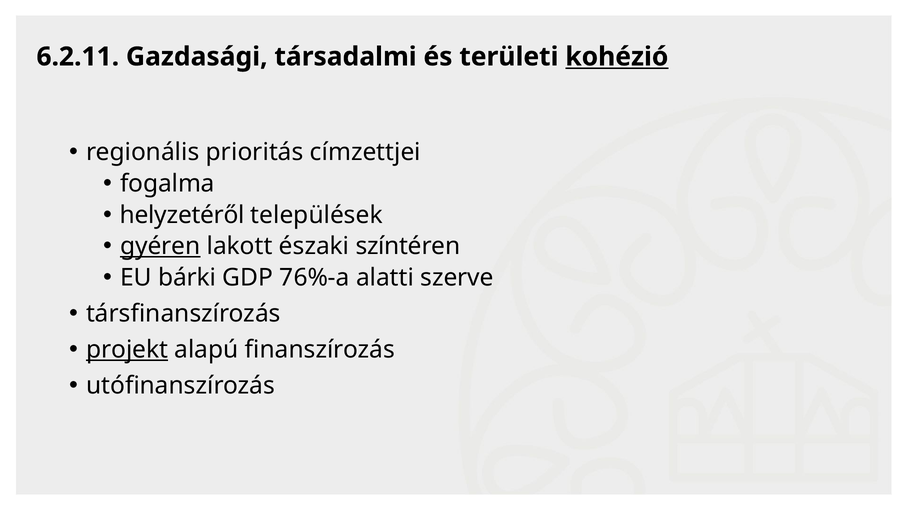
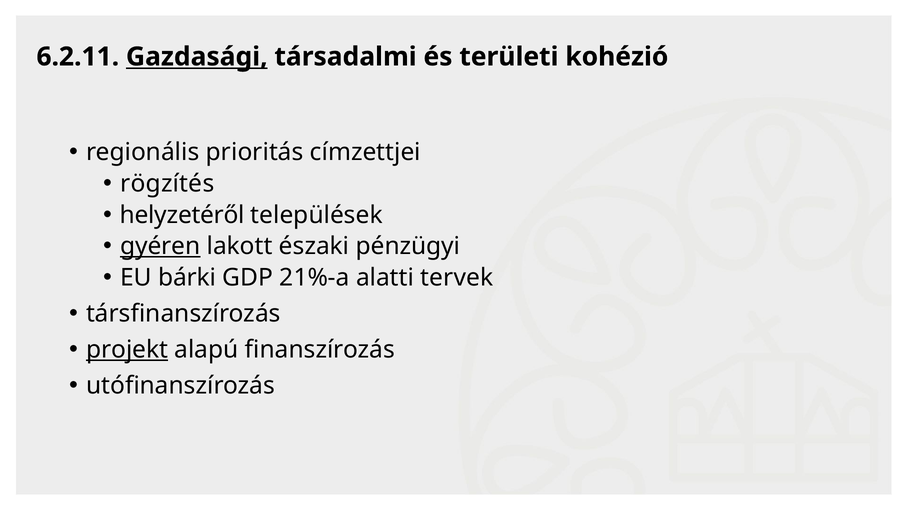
Gazdasági underline: none -> present (197, 57)
kohézió underline: present -> none (617, 57)
fogalma: fogalma -> rögzítés (167, 184)
színtéren: színtéren -> pénzügyi (408, 246)
76%-a: 76%-a -> 21%-a (315, 278)
szerve: szerve -> tervek (457, 278)
